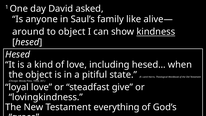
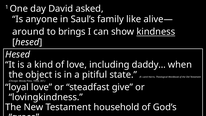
to object: object -> brings (72, 32)
hesed…: hesed… -> daddy… (149, 65)
everything: everything -> household (116, 107)
